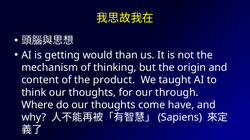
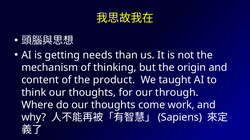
would: would -> needs (98, 55)
have: have -> work (181, 105)
